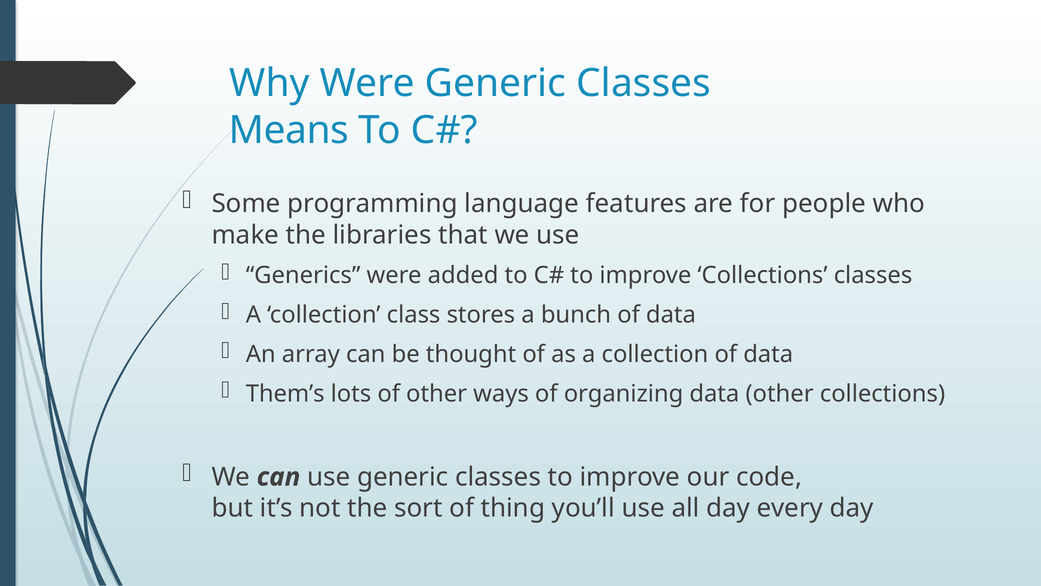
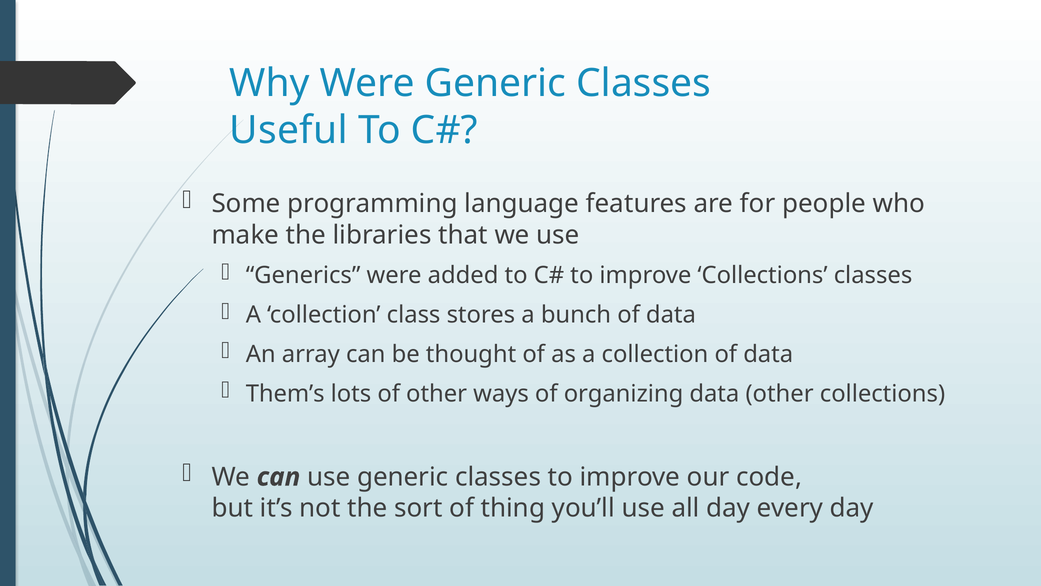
Means: Means -> Useful (288, 130)
